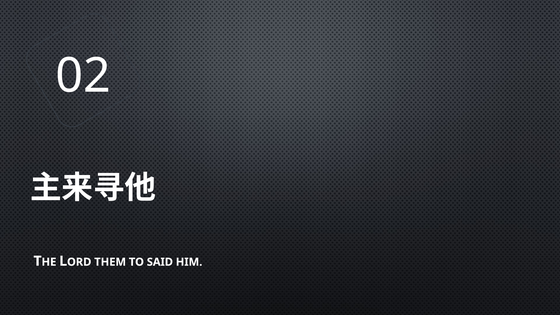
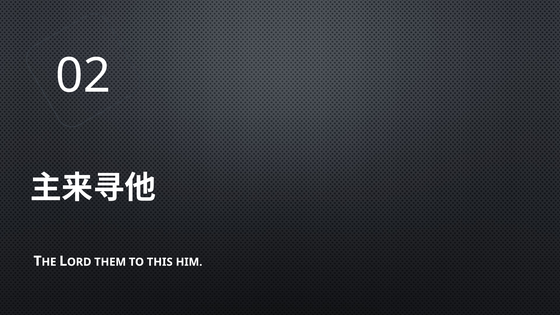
SAID: SAID -> THIS (160, 262)
